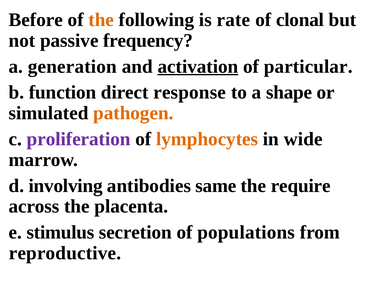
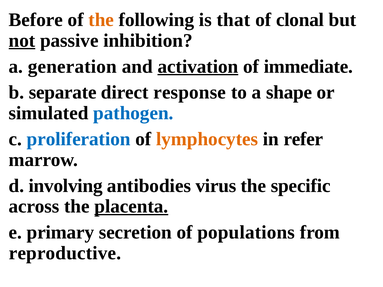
rate: rate -> that (233, 20)
not underline: none -> present (22, 40)
frequency: frequency -> inhibition (148, 40)
particular: particular -> immediate (308, 66)
function: function -> separate (63, 93)
pathogen colour: orange -> blue (133, 113)
proliferation colour: purple -> blue (79, 139)
wide: wide -> refer (303, 139)
same: same -> virus (216, 186)
require: require -> specific (301, 186)
placenta underline: none -> present (131, 207)
stimulus: stimulus -> primary (60, 233)
